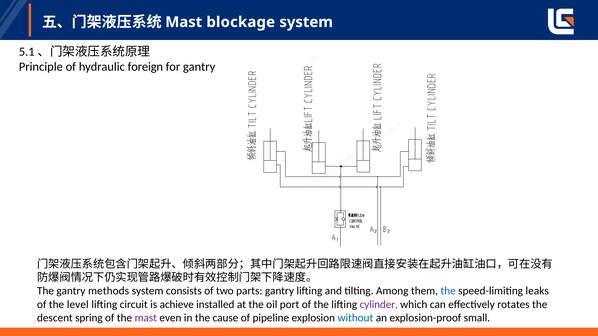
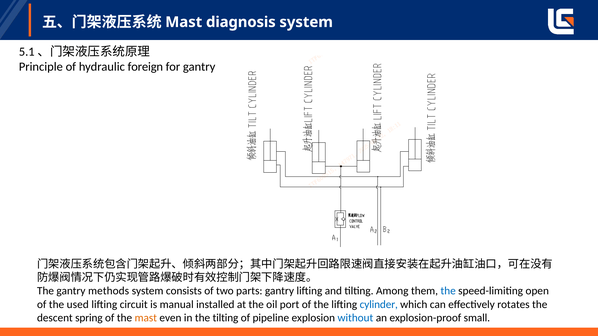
blockage: blockage -> diagnosis (241, 22)
leaks: leaks -> open (537, 291)
level: level -> used (78, 305)
achieve: achieve -> manual (177, 305)
cylinder colour: purple -> blue (379, 305)
mast colour: purple -> orange (146, 318)
the cause: cause -> tilting (225, 318)
